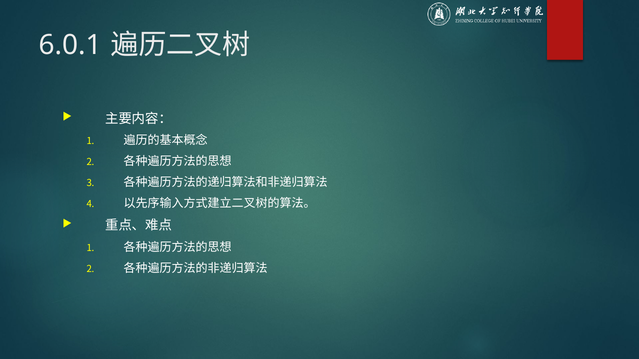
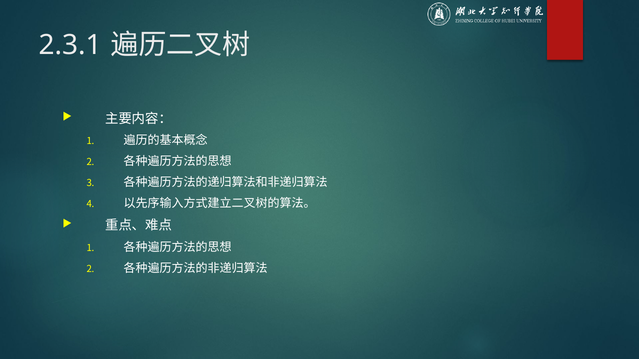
6.0.1: 6.0.1 -> 2.3.1 (70, 45)
